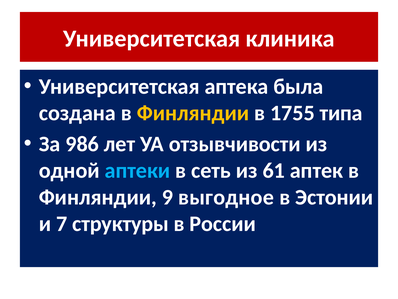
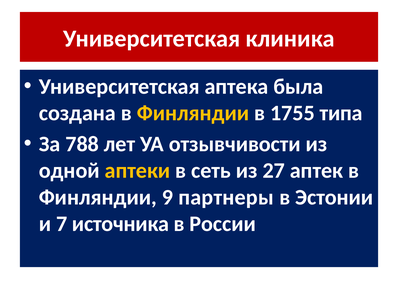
986: 986 -> 788 (82, 144)
аптеки colour: light blue -> yellow (137, 170)
61: 61 -> 27 (274, 170)
выгодное: выгодное -> партнеры (226, 197)
структуры: структуры -> источника (121, 223)
